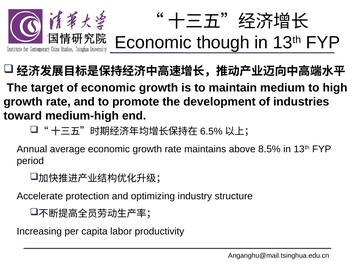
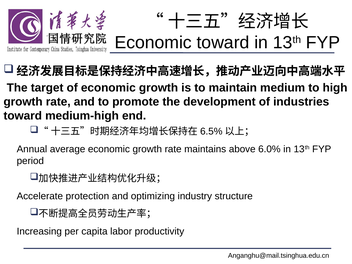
Economic though: though -> toward (223, 43)
8.5%: 8.5% -> 6.0% (269, 149)
